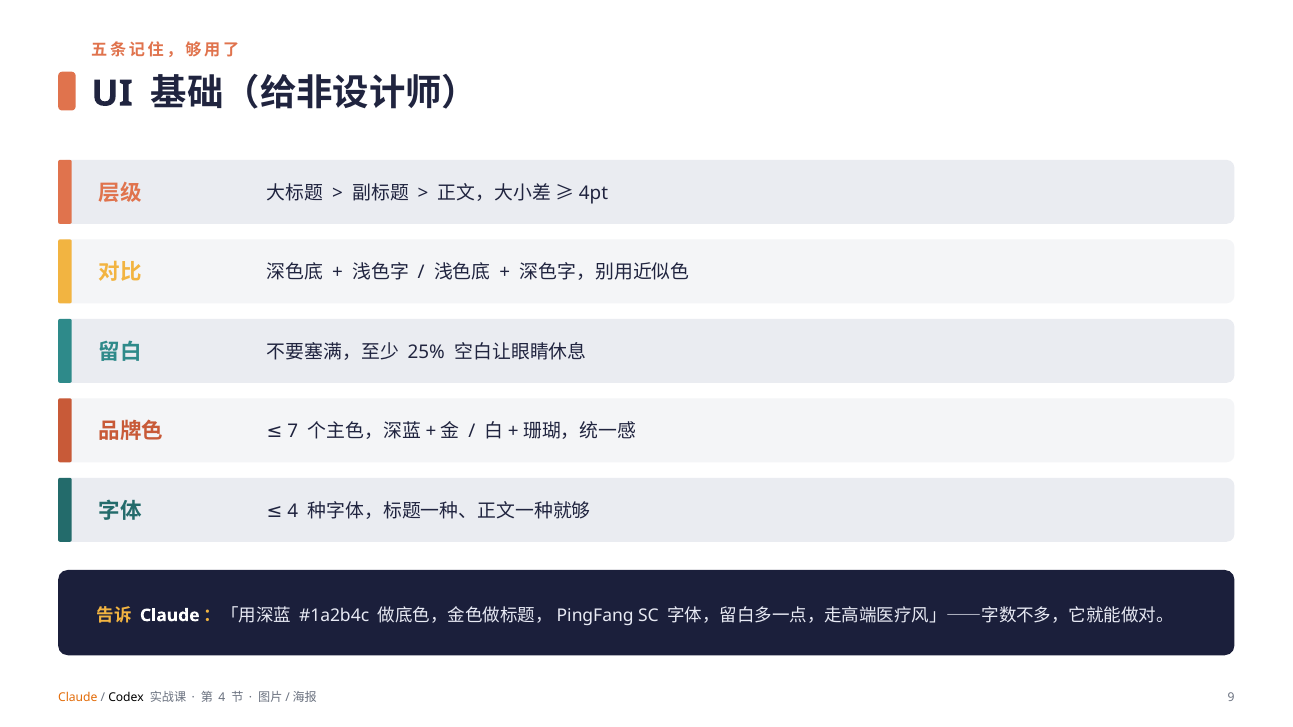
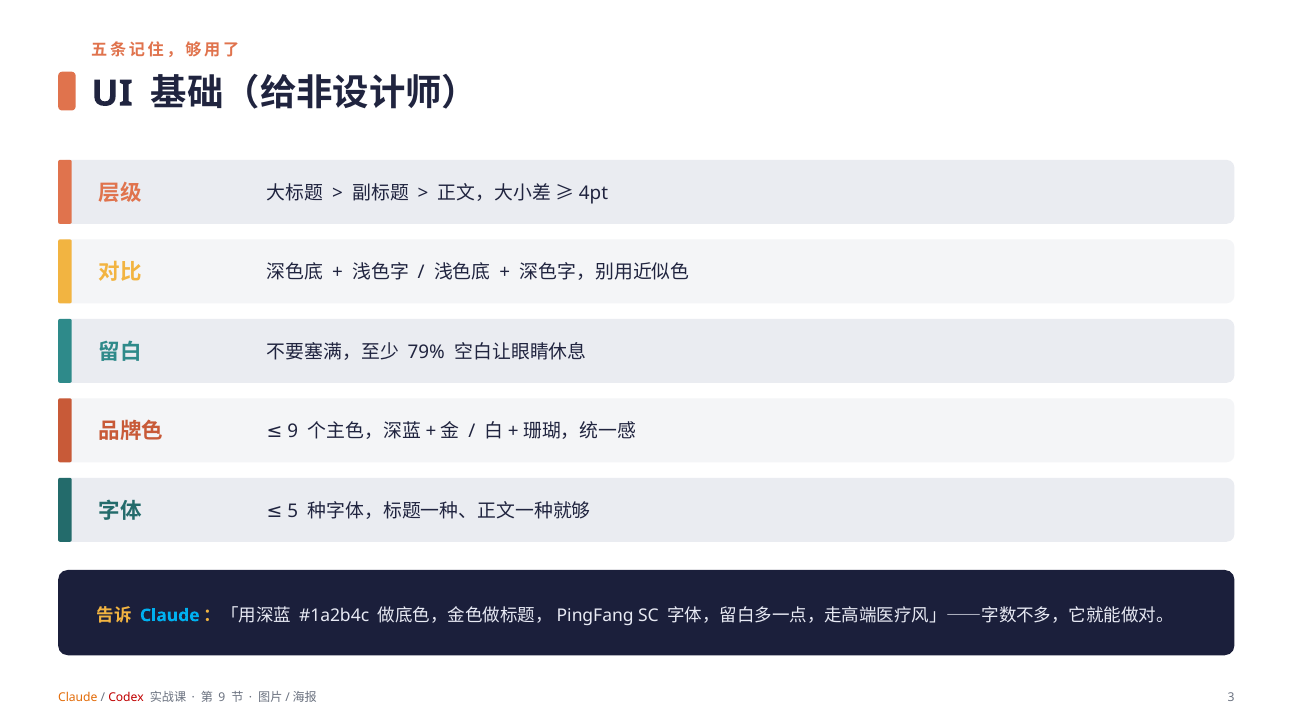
25%: 25% -> 79% (426, 352)
7: 7 -> 9 (293, 432)
4: 4 -> 5 (293, 511)
Claude colour: white -> light blue (170, 616)
Codex colour: black -> red (126, 698)
4: 4 -> 9 (222, 698)
9: 9 -> 3 (1231, 698)
